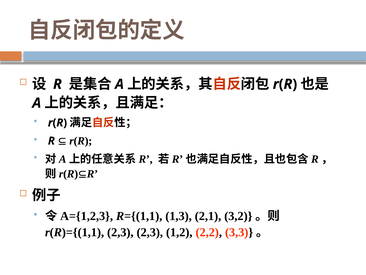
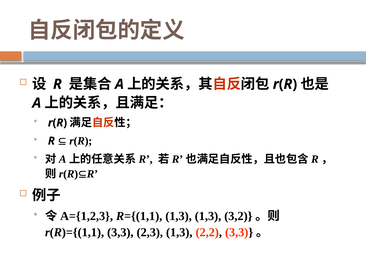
1,3 2,1: 2,1 -> 1,3 (208, 216)
2,3: 2,3 -> 3,3 (120, 232)
2,3 1,2: 1,2 -> 1,3 (179, 232)
